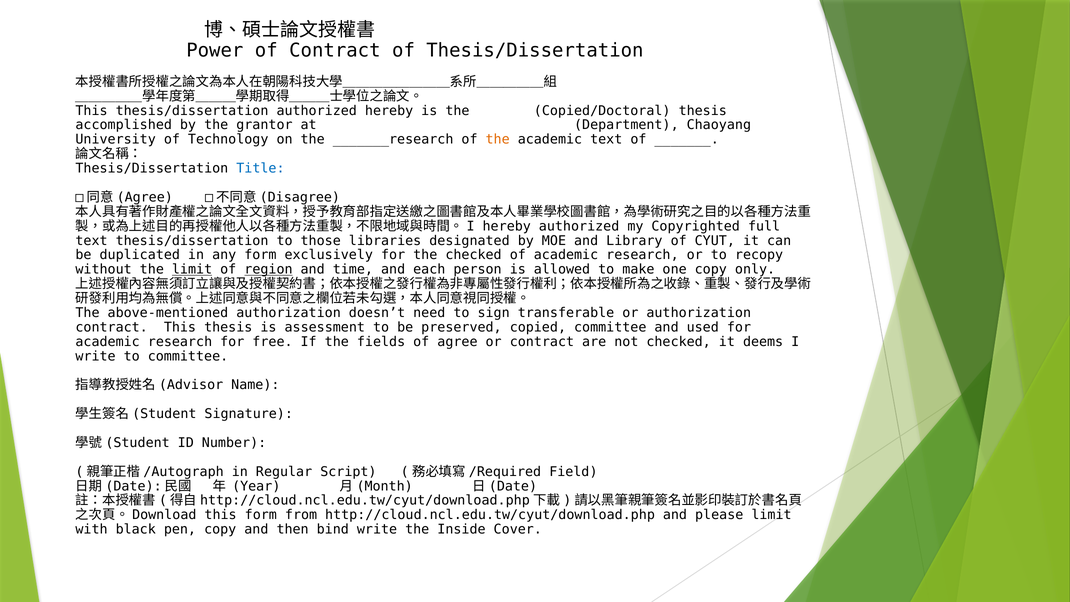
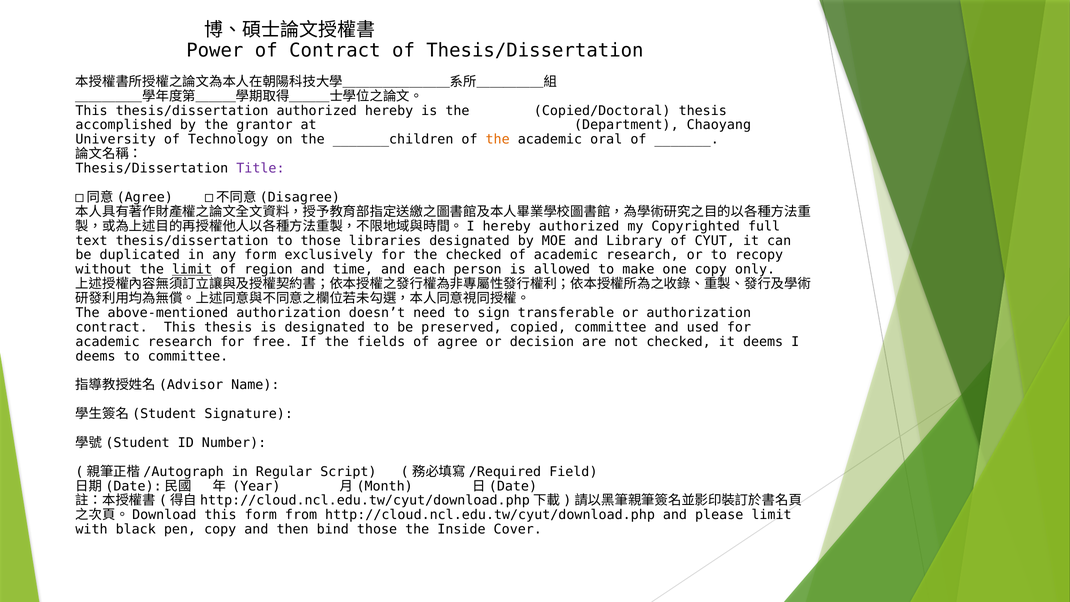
_______research: _______research -> _______children (393, 139)
academic text: text -> oral (606, 139)
Title colour: blue -> purple (260, 168)
region underline: present -> none (268, 269)
is assessment: assessment -> designated (325, 327)
or contract: contract -> decision (542, 342)
write: write -> deems (96, 356)
bind write: write -> those (377, 529)
